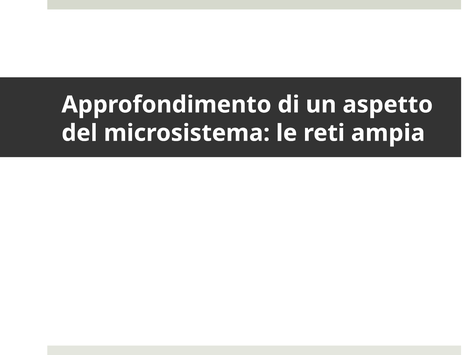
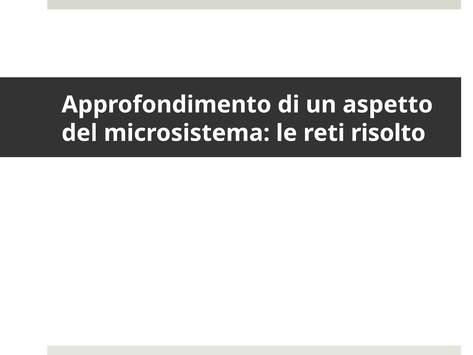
ampia: ampia -> risolto (388, 133)
